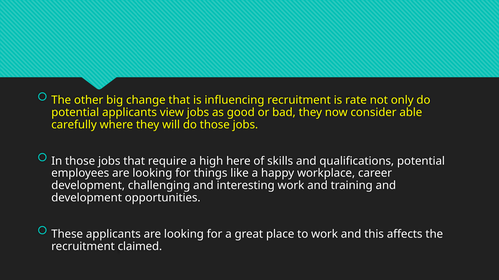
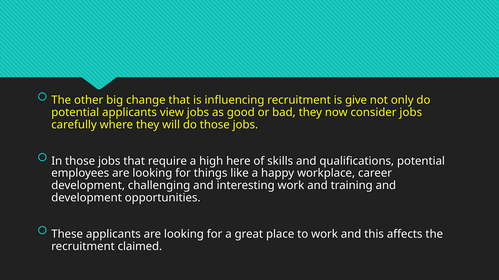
rate: rate -> give (356, 100)
consider able: able -> jobs (411, 113)
